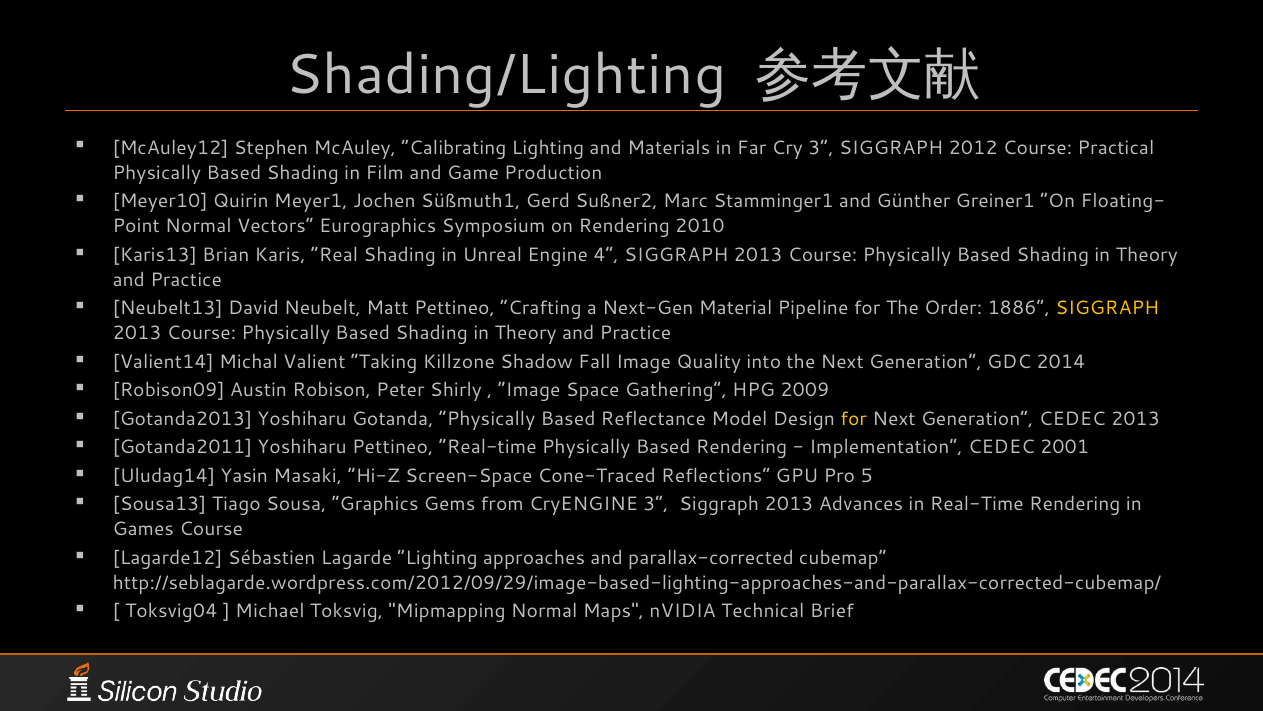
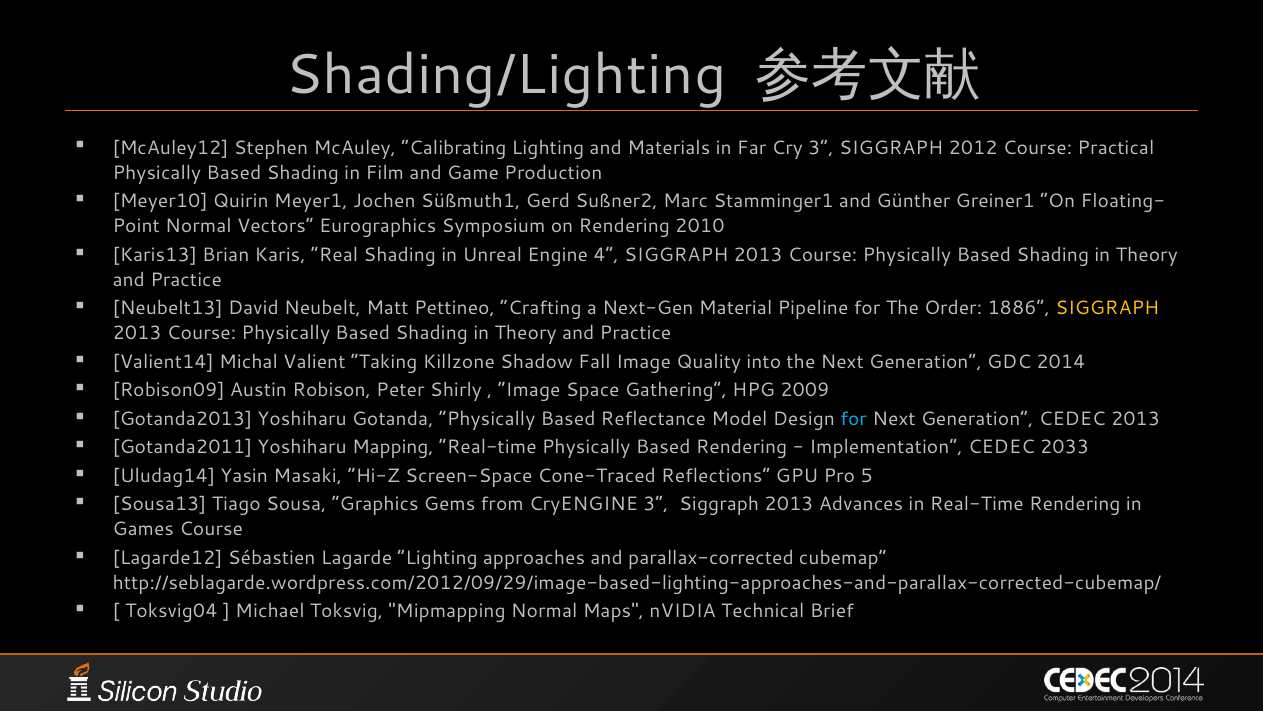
for colour: yellow -> light blue (854, 419)
Yoshiharu Pettineo: Pettineo -> Mapping (393, 447)
2001: 2001 -> 2033 (1065, 447)
